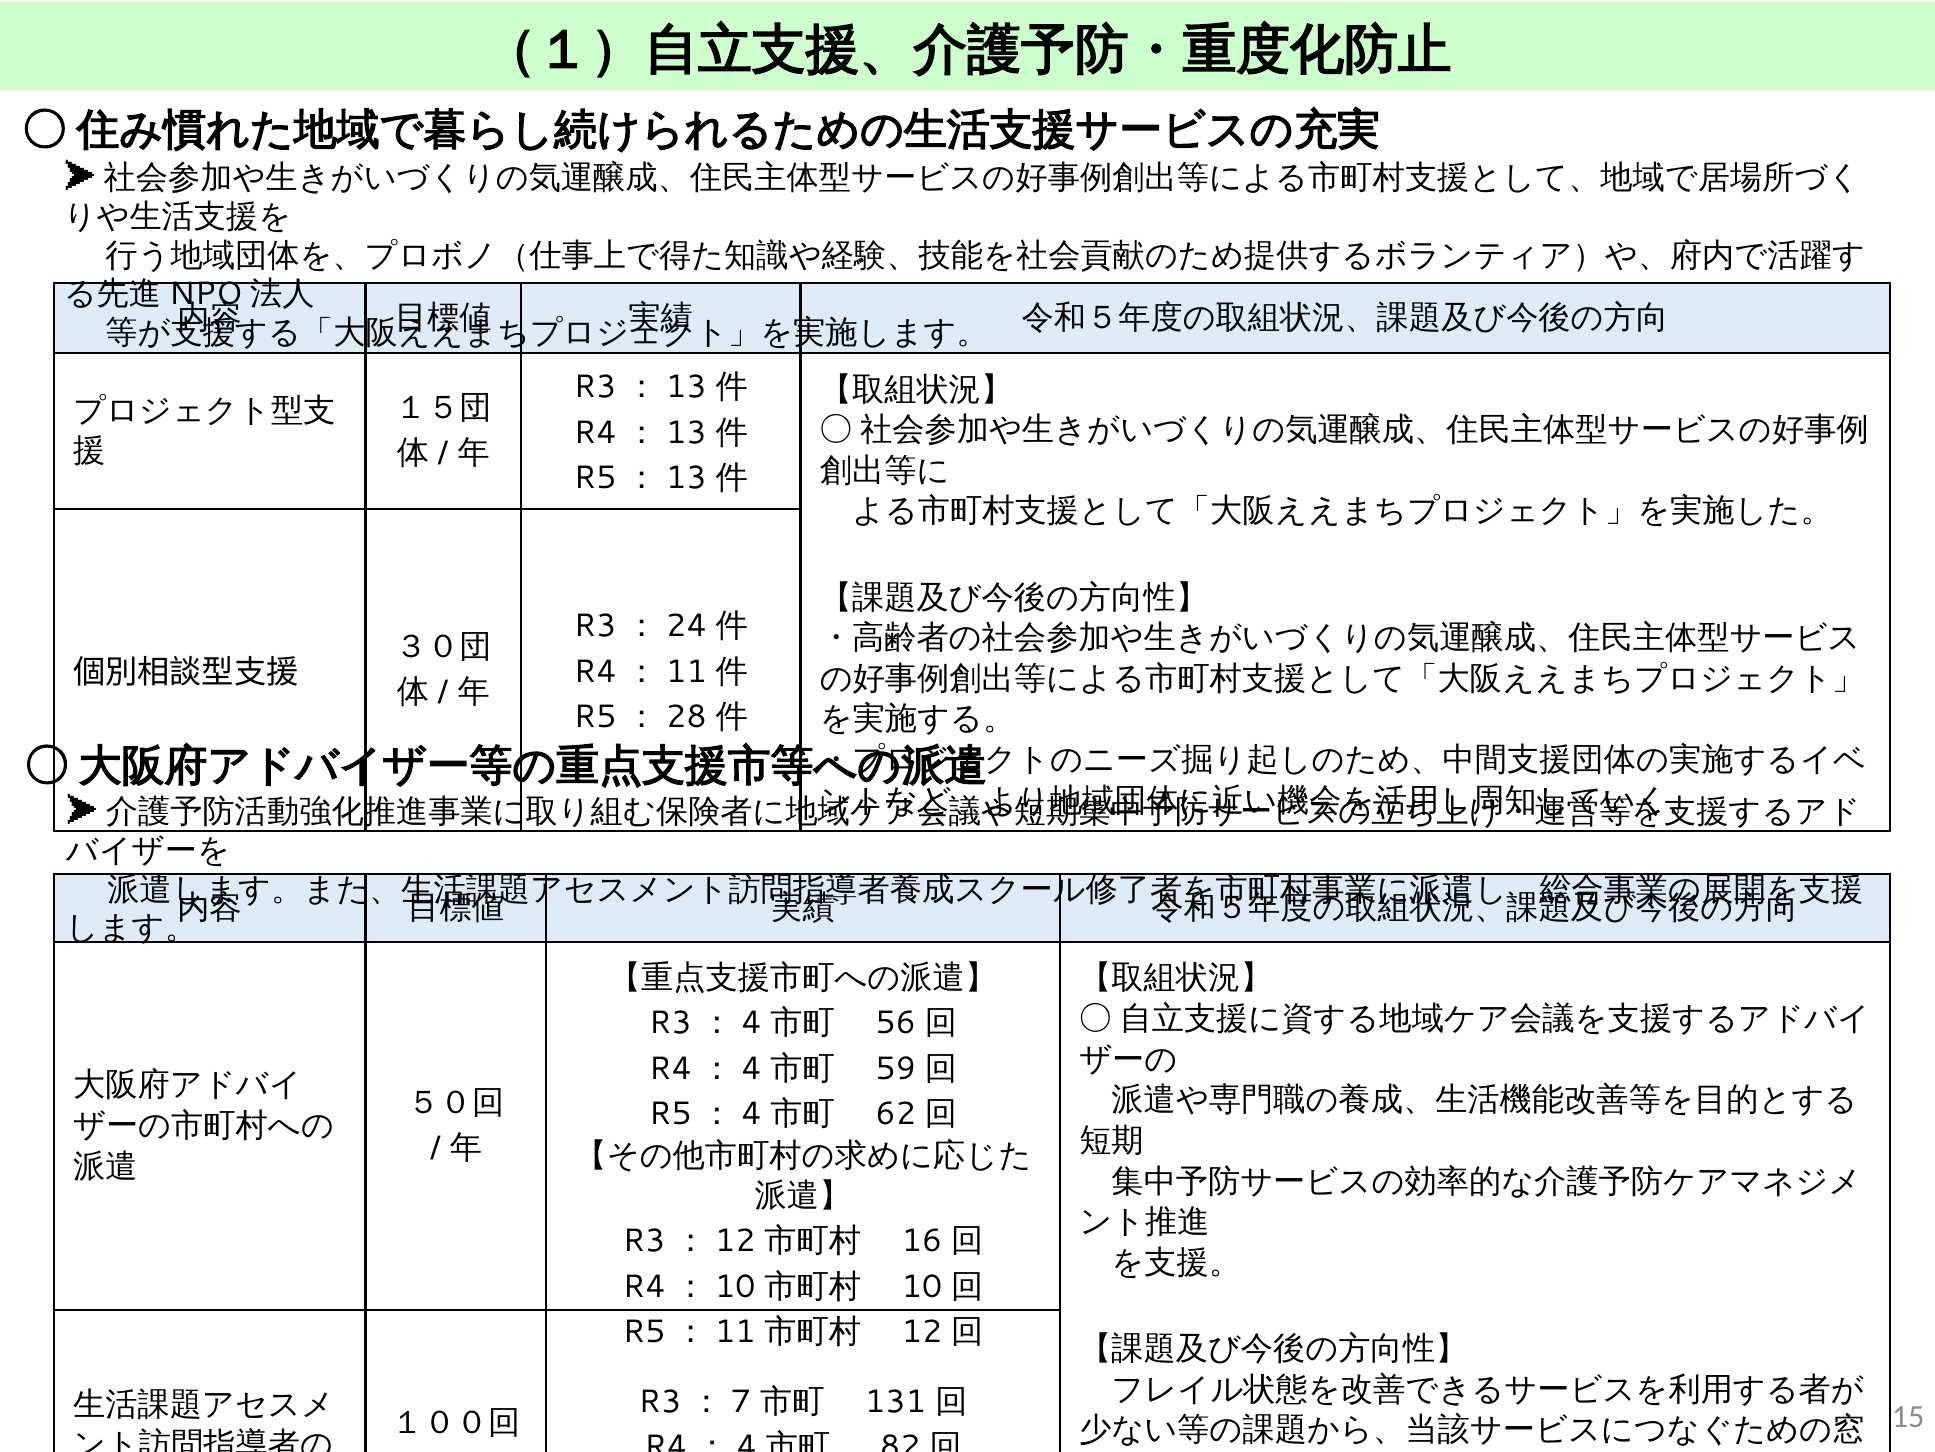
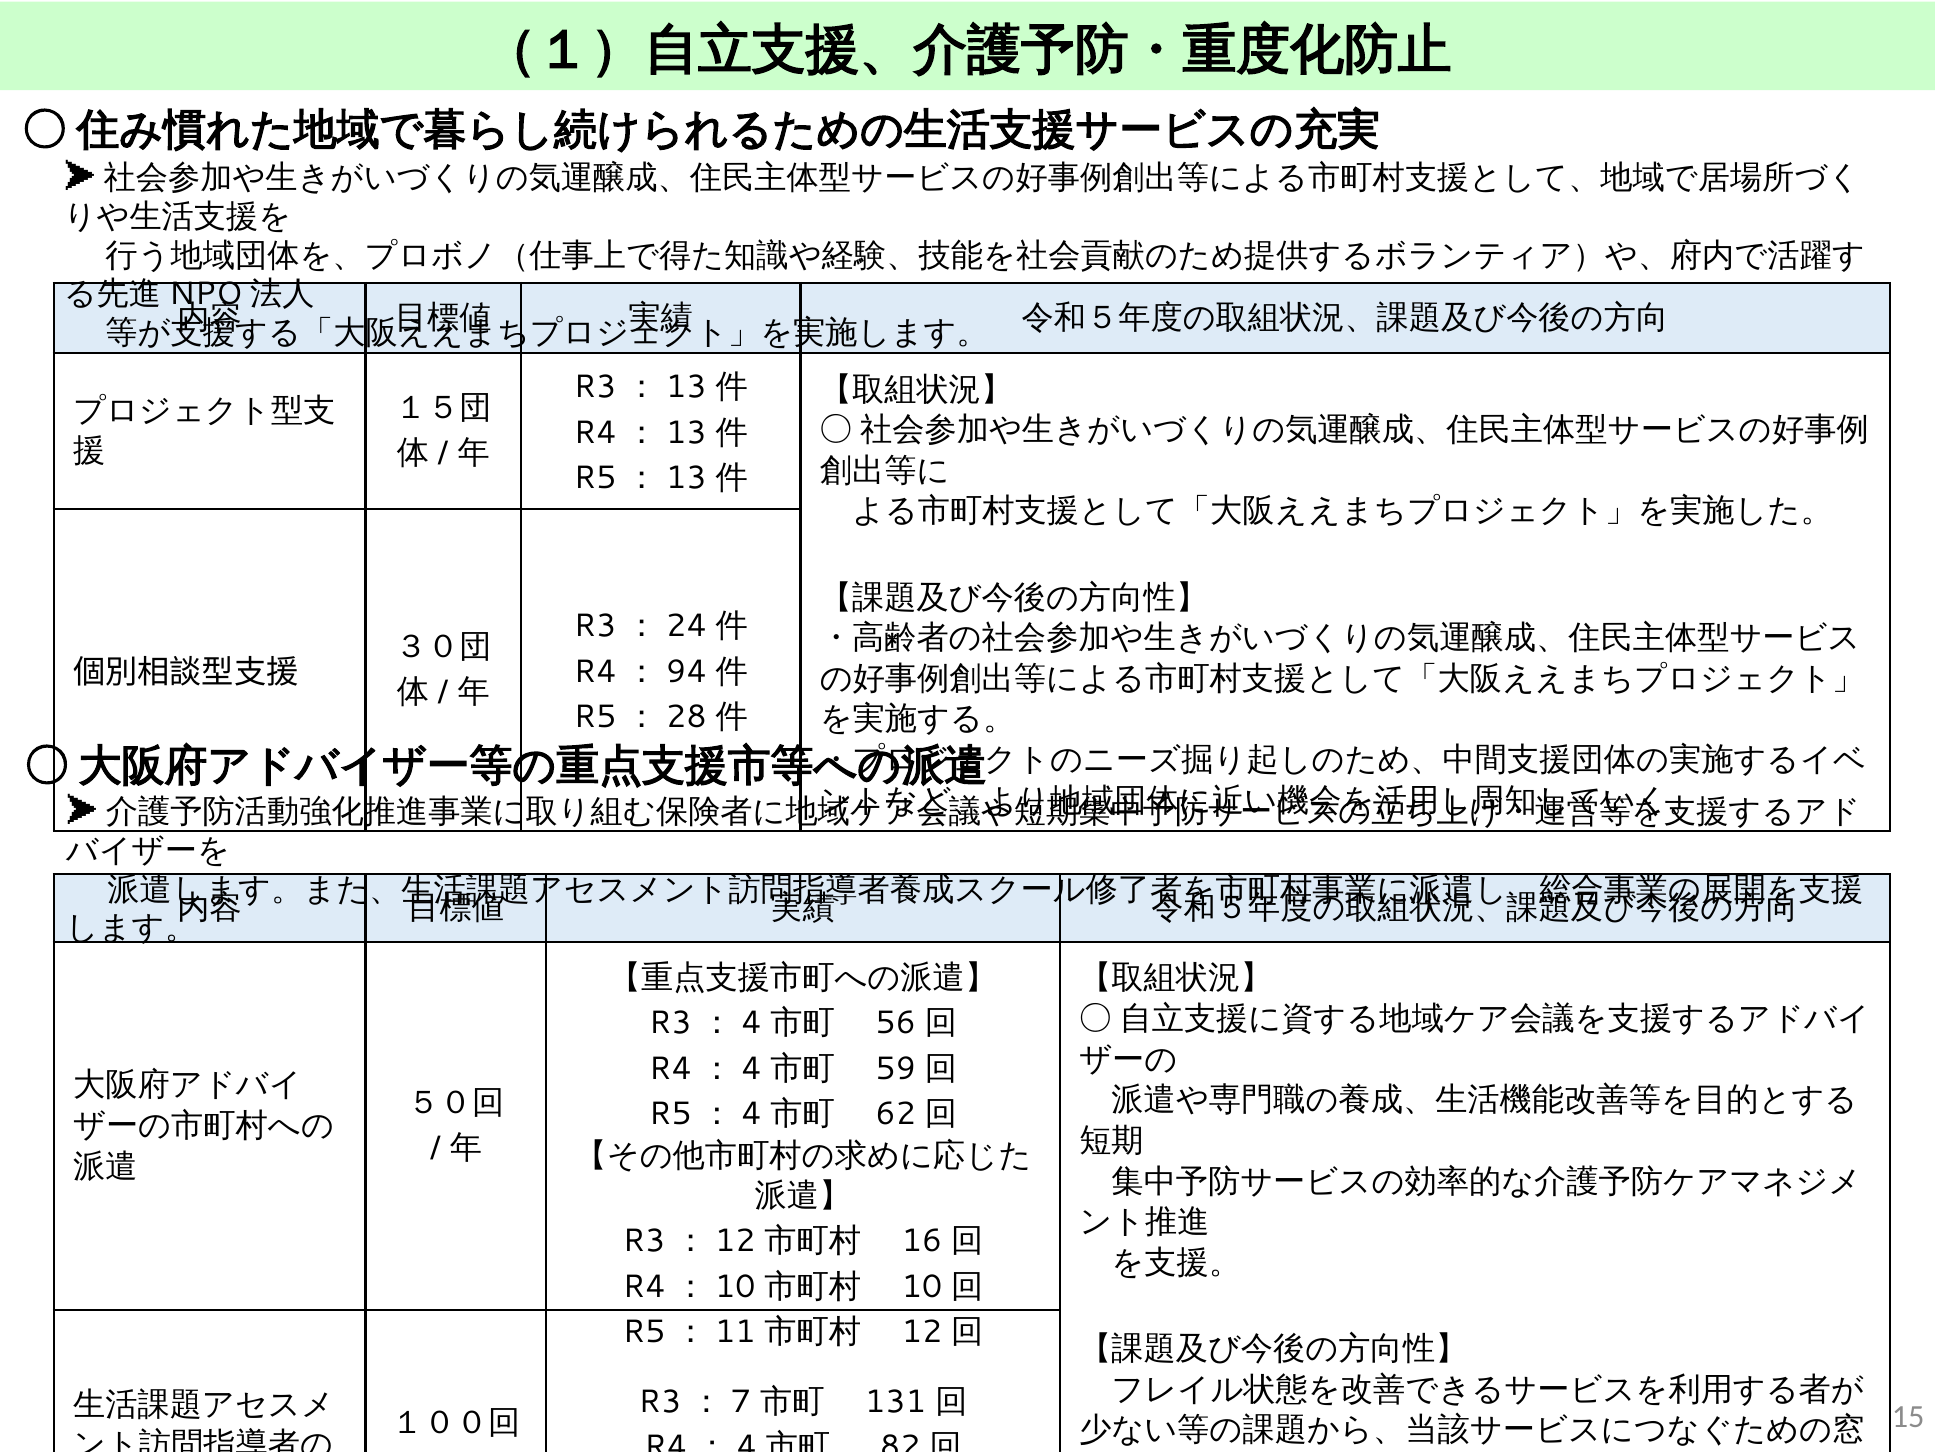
11: 11 -> 94 (686, 671)
